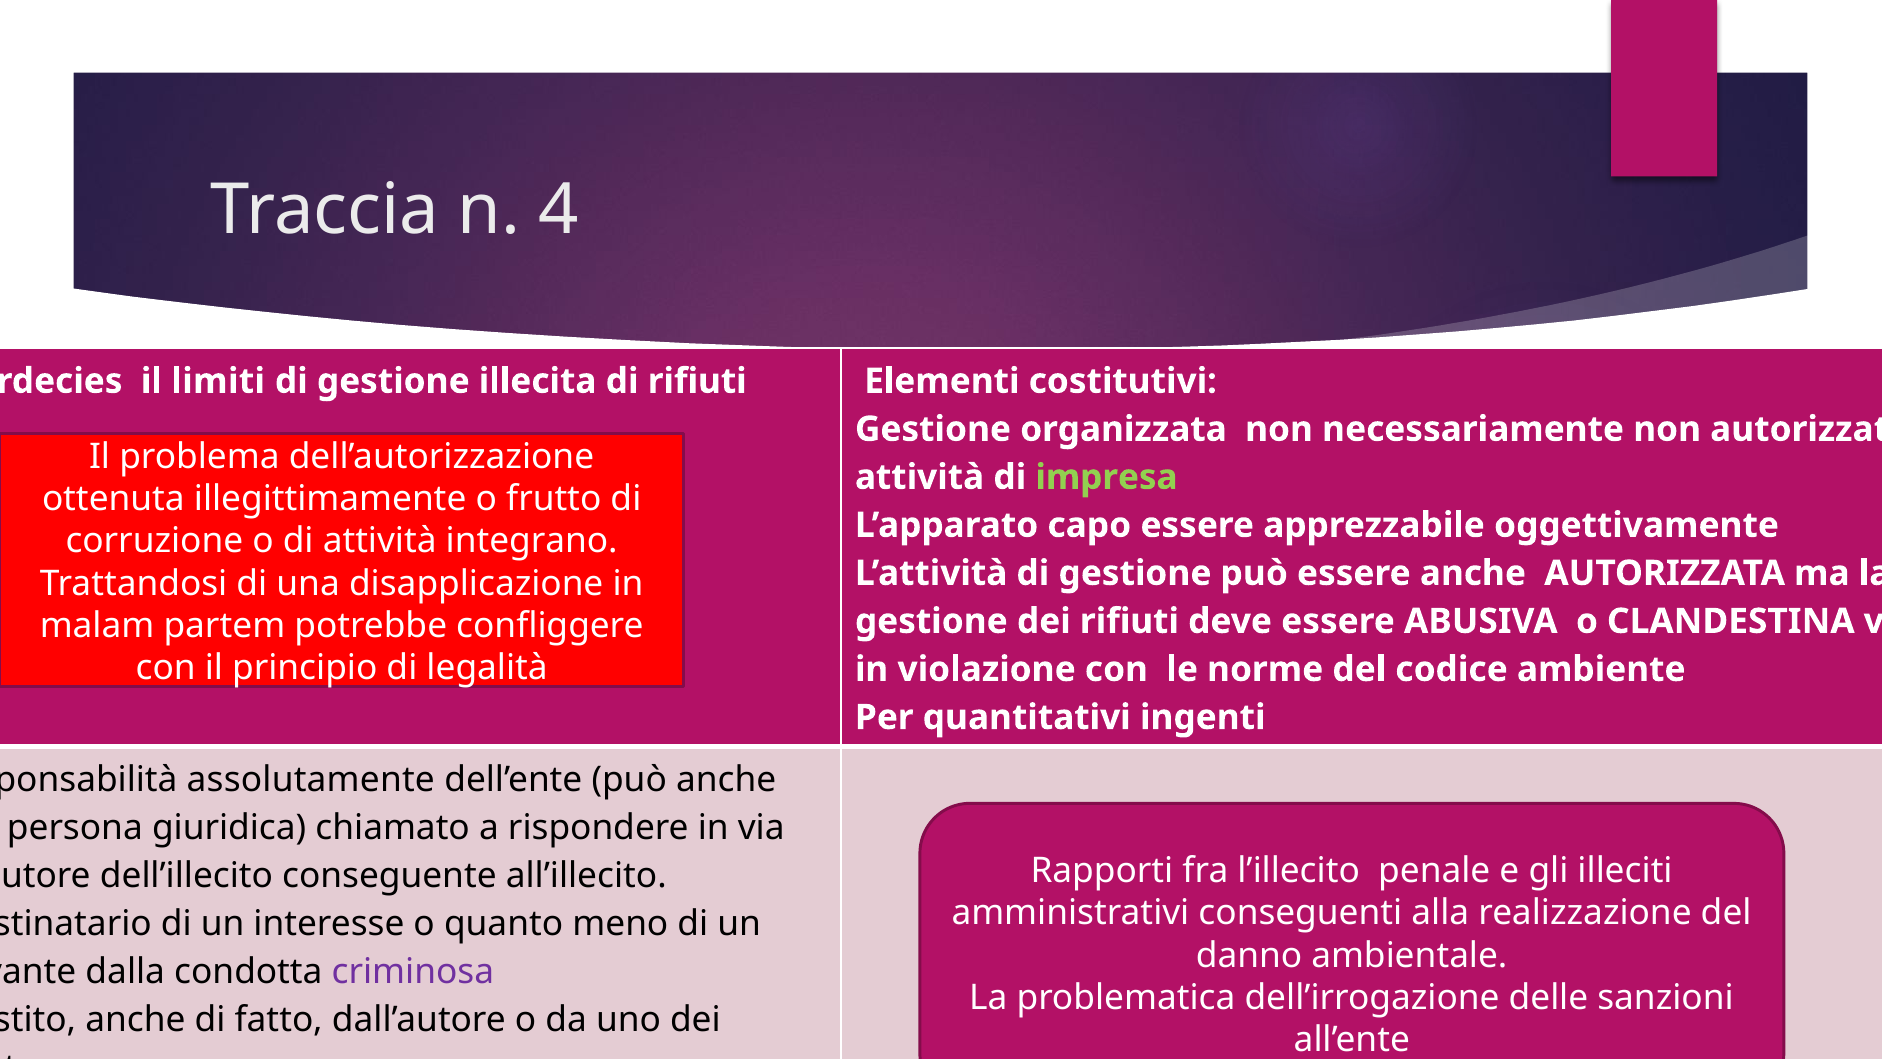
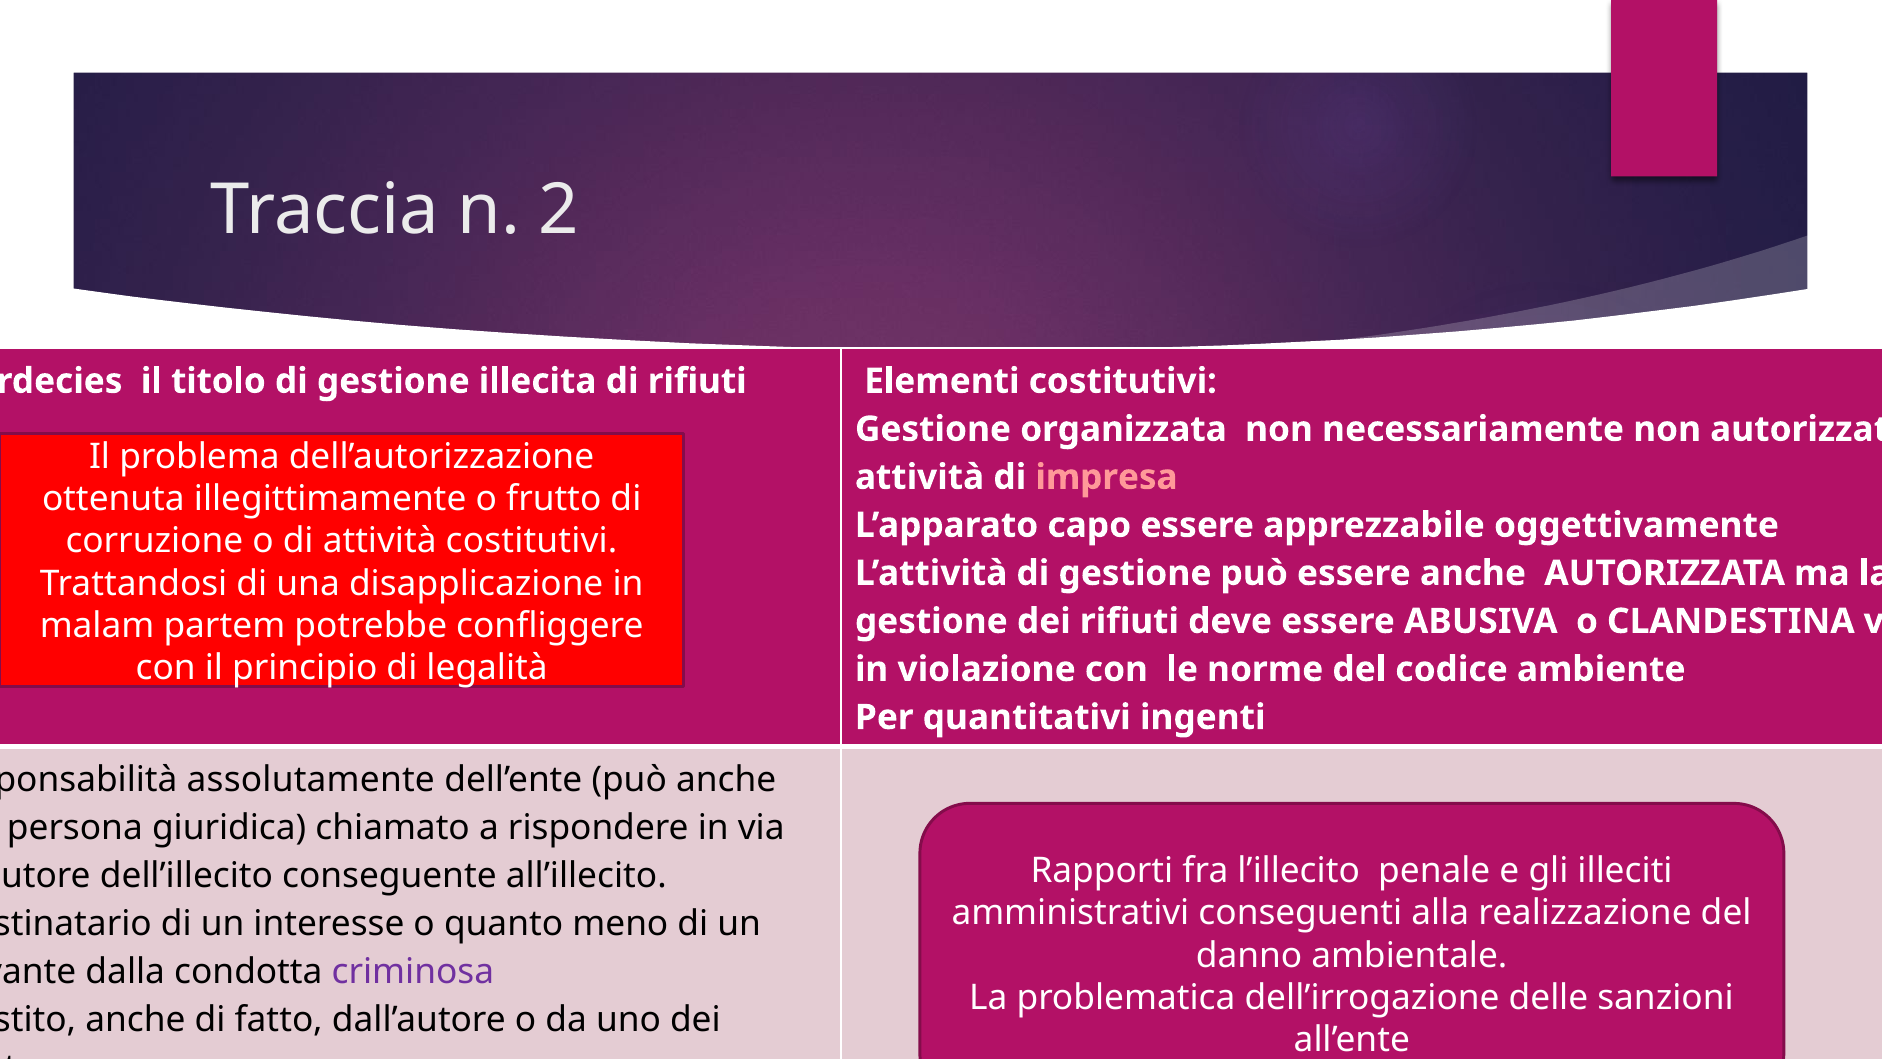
4: 4 -> 2 (559, 210)
limiti: limiti -> titolo (218, 381)
impresa colour: light green -> pink (1107, 477)
attività integrano: integrano -> costitutivi (532, 541)
